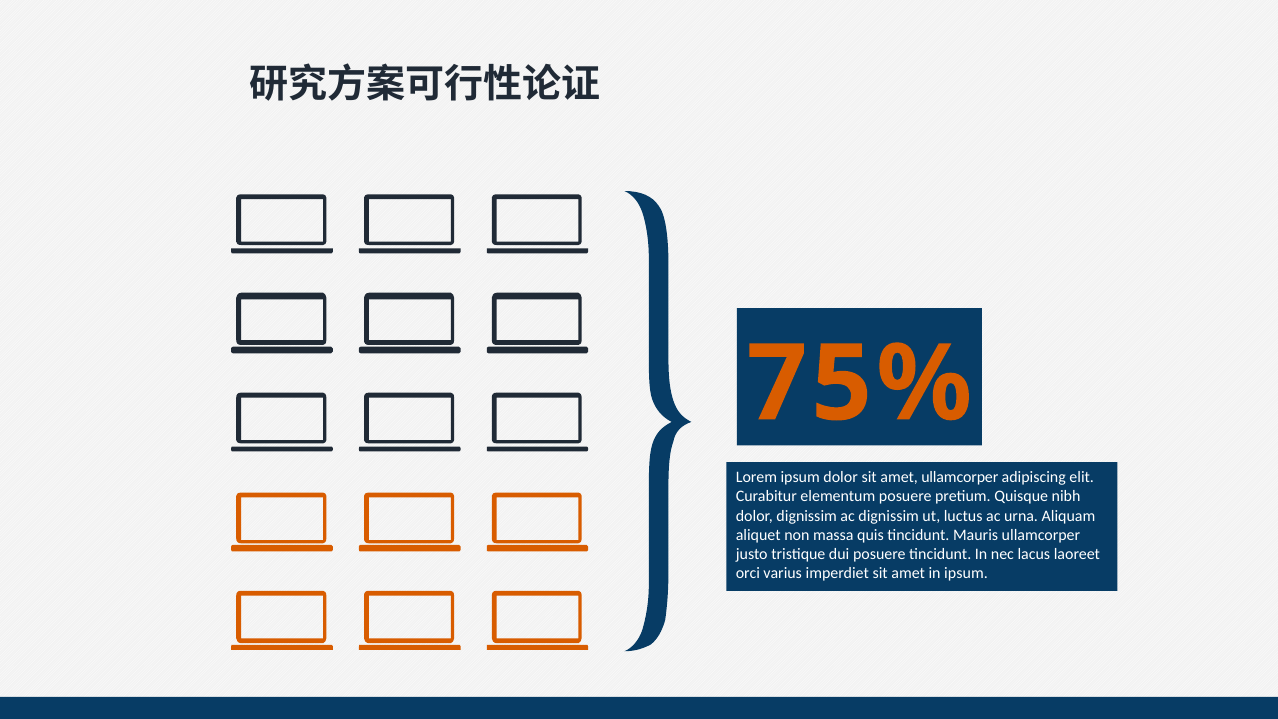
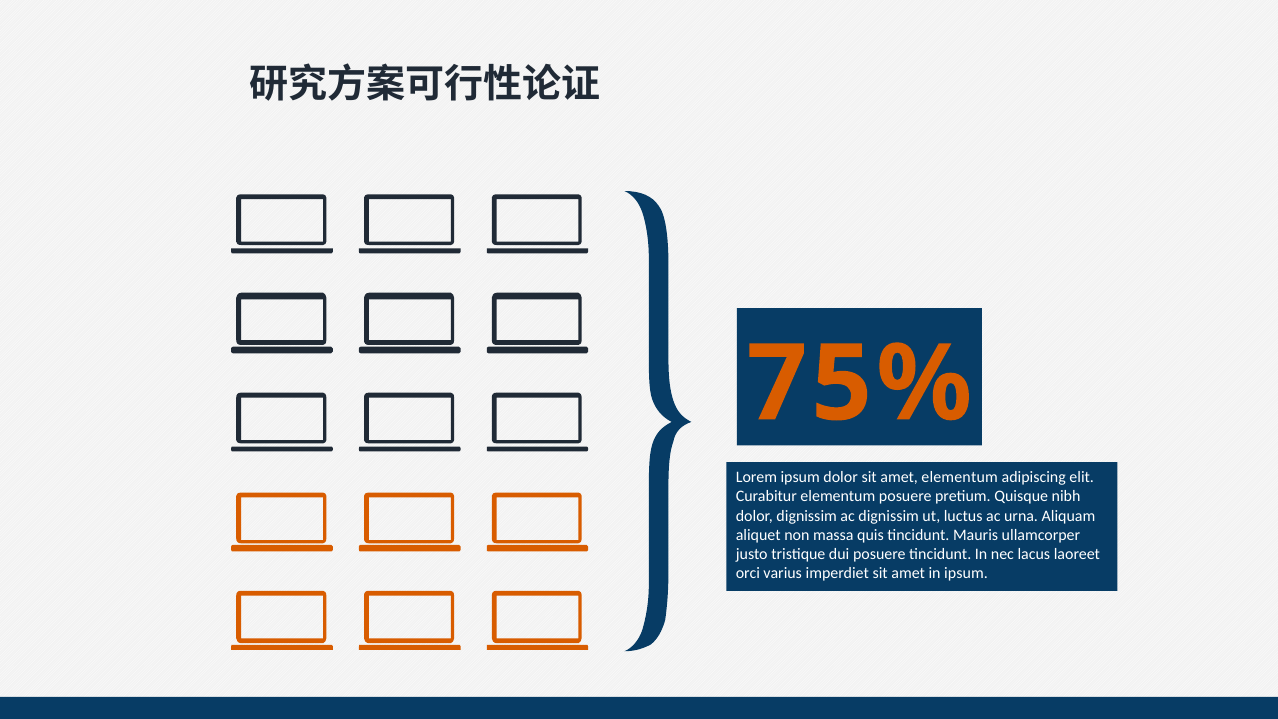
amet ullamcorper: ullamcorper -> elementum (960, 477)
